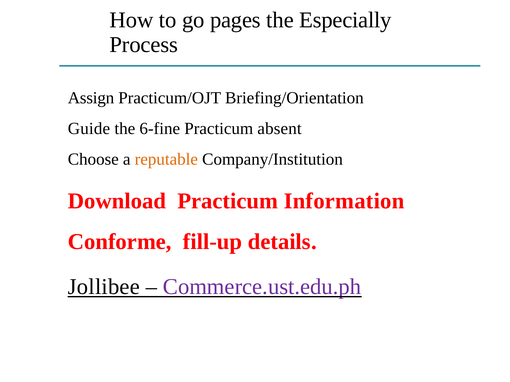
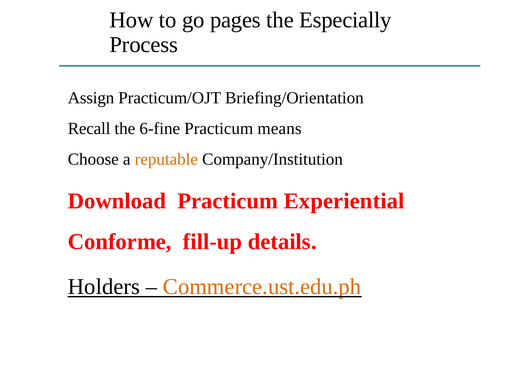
Guide: Guide -> Recall (89, 129)
absent: absent -> means (280, 129)
Information: Information -> Experiential (344, 201)
Jollibee: Jollibee -> Holders (104, 287)
Commerce.ust.edu.ph colour: purple -> orange (262, 287)
